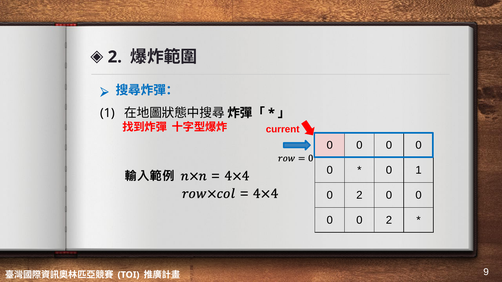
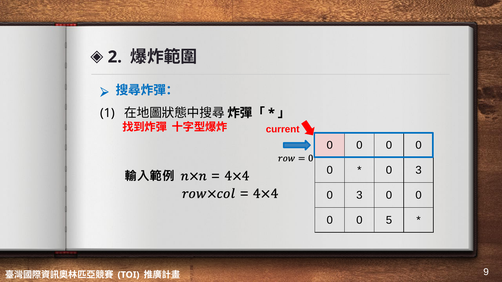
1: 1 -> 3 (419, 170)
2: 2 -> 3 (359, 195)
0 0 2: 2 -> 5 (389, 220)
